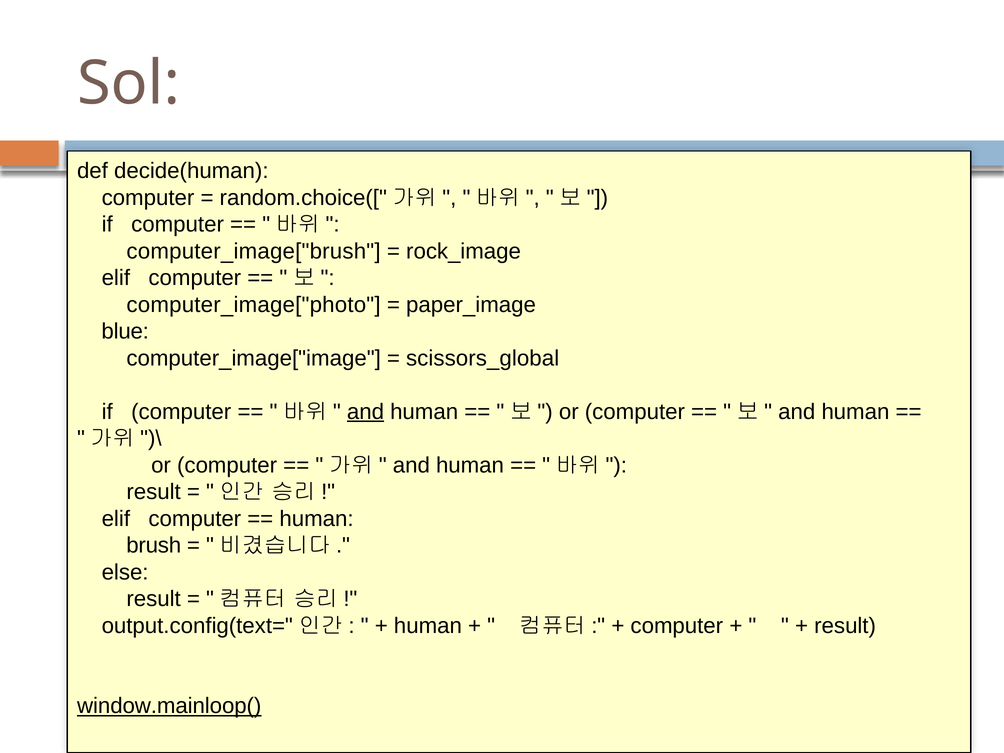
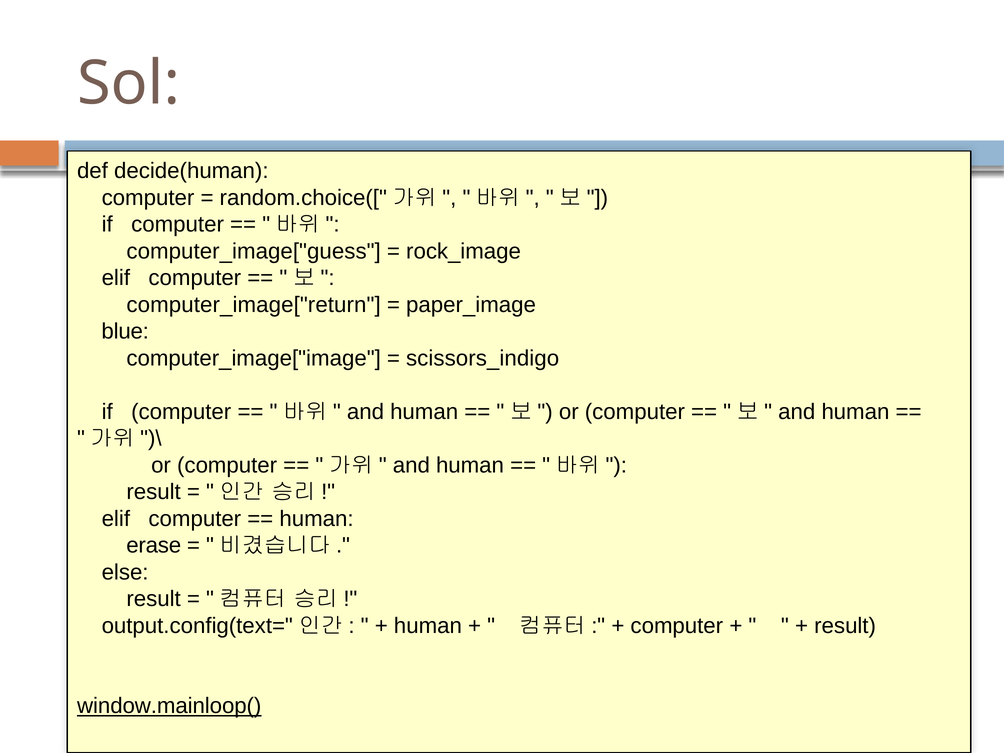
computer_image["brush: computer_image["brush -> computer_image["guess (254, 251)
computer_image["photo: computer_image["photo -> computer_image["return (254, 305)
scissors_global: scissors_global -> scissors_indigo (483, 358)
and underline: present -> none (366, 412)
brush: brush -> erase (154, 546)
